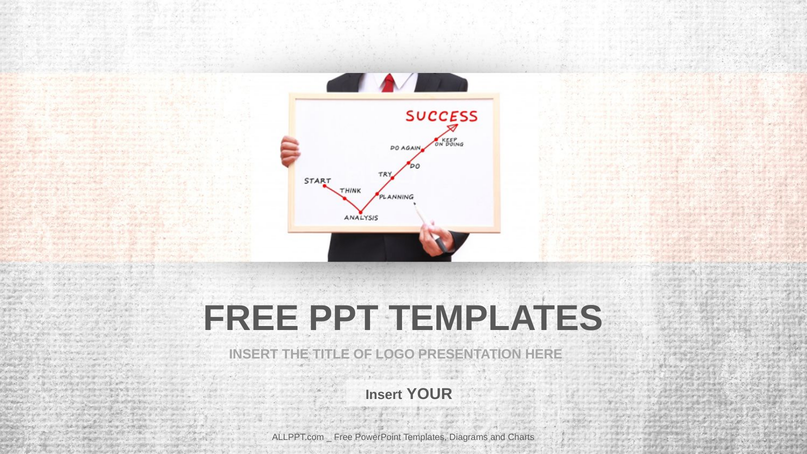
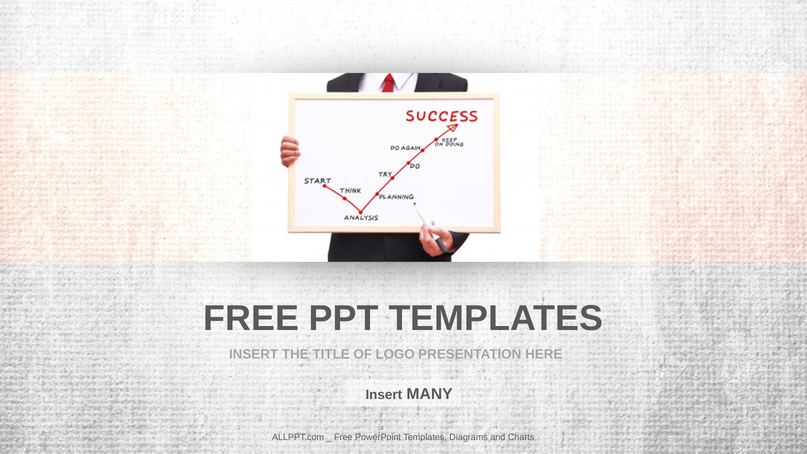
YOUR: YOUR -> MANY (430, 394)
